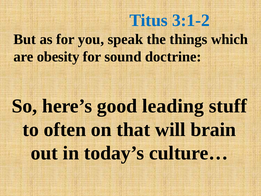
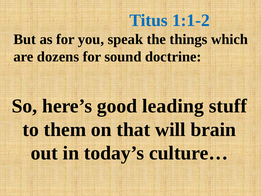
3:1-2: 3:1-2 -> 1:1-2 (191, 20)
obesity: obesity -> dozens (58, 57)
often: often -> them (65, 129)
